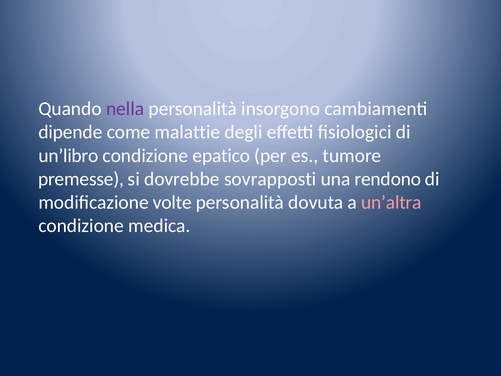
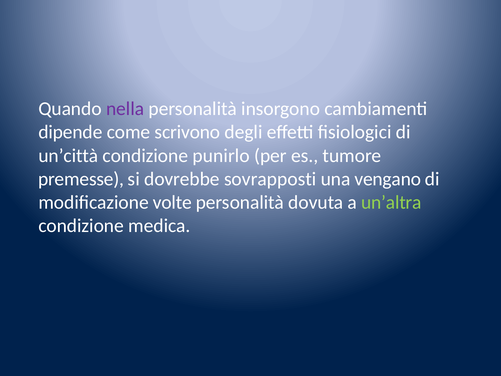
malattie: malattie -> scrivono (187, 132)
un’libro: un’libro -> un’città (68, 155)
epatico: epatico -> punirlo (221, 155)
rendono: rendono -> vengano (388, 179)
un’altra colour: pink -> light green (391, 202)
